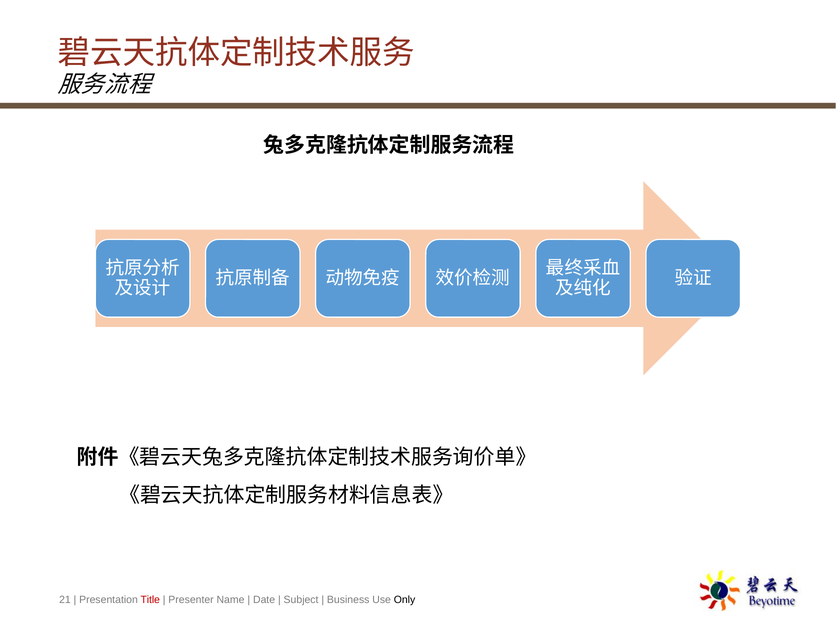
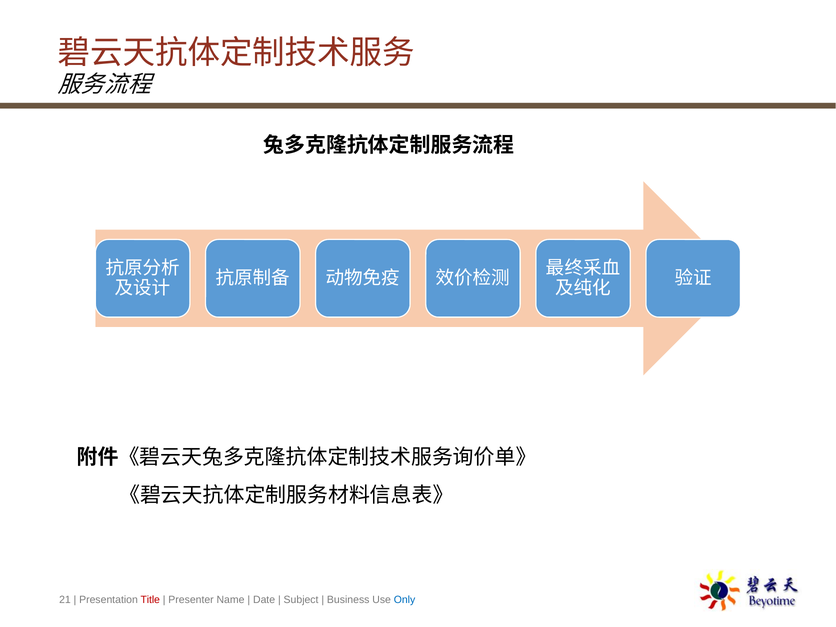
Only colour: black -> blue (405, 600)
